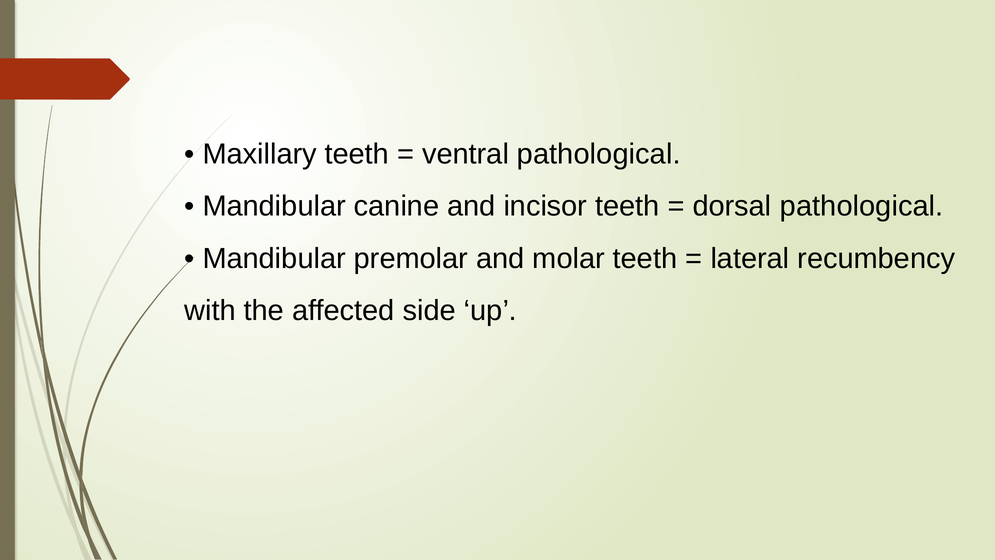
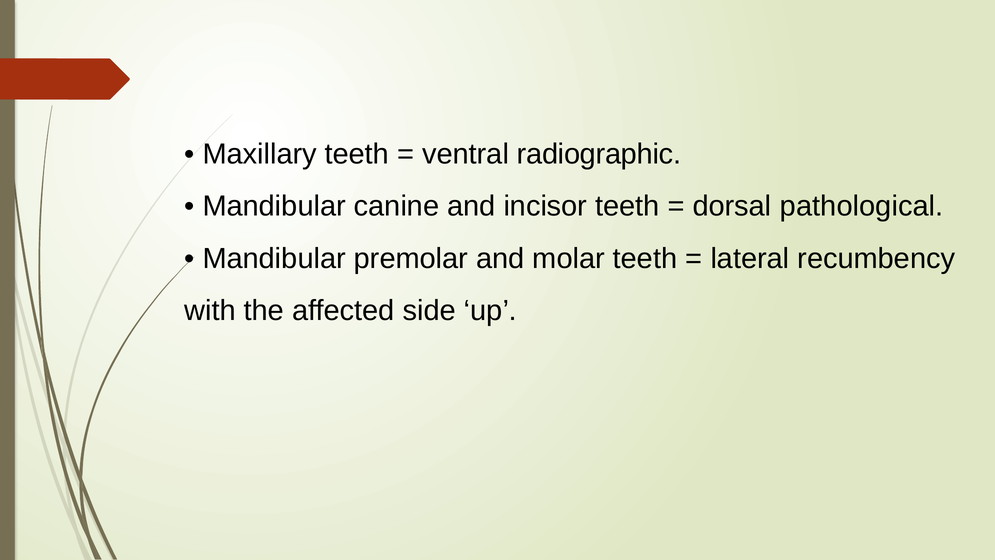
ventral pathological: pathological -> radiographic (599, 154)
